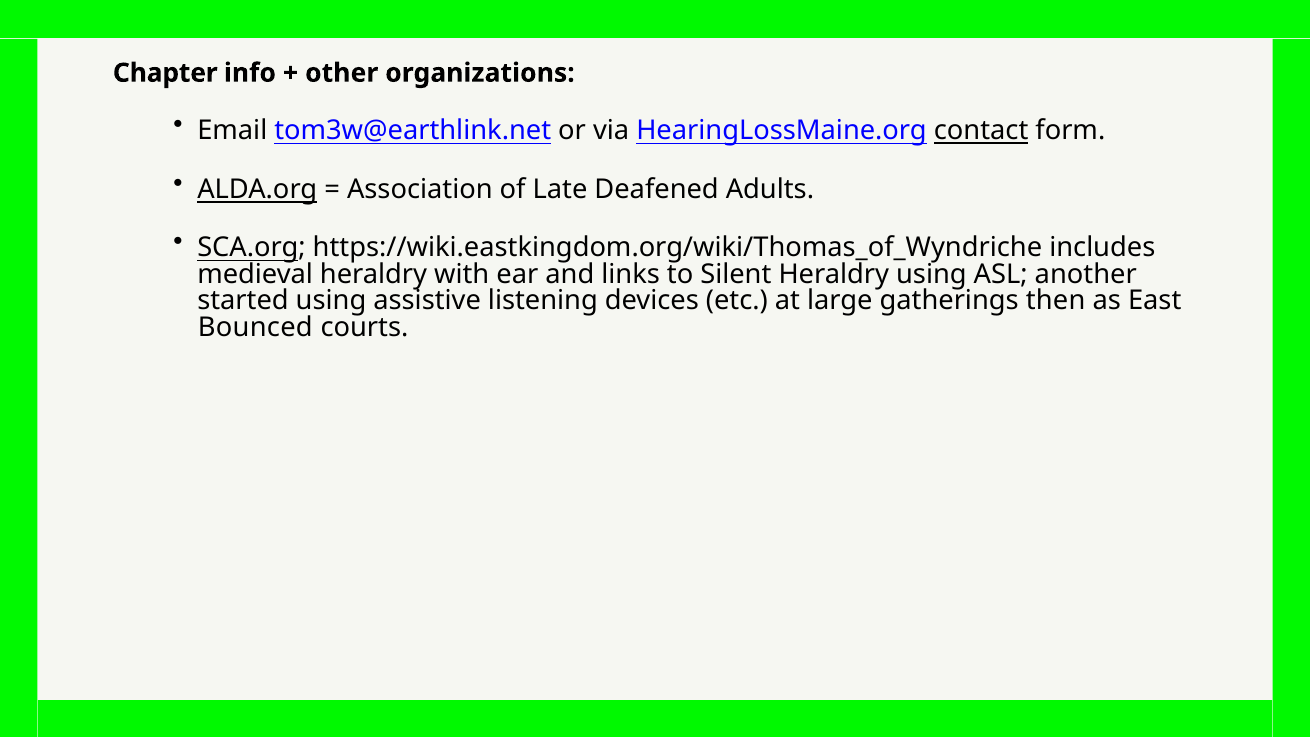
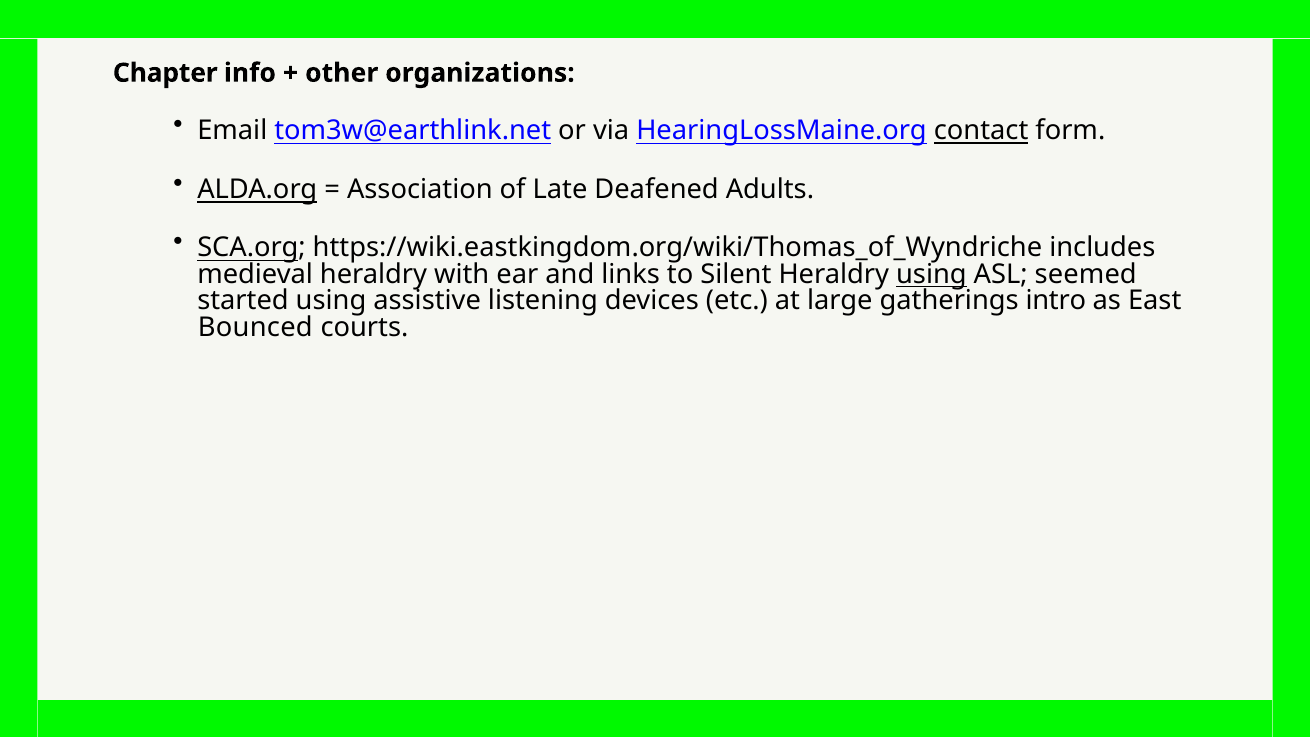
using underline: none -> present (931, 275)
another: another -> seemed (1086, 275)
then: then -> intro (1056, 301)
